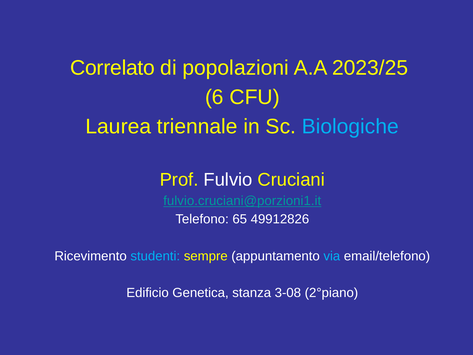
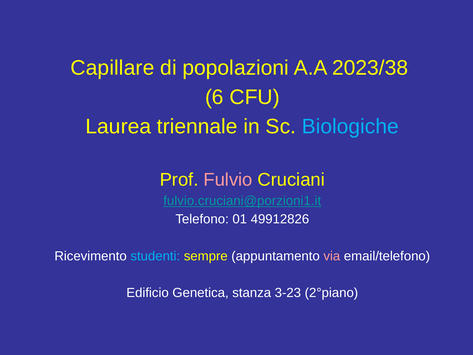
Correlato: Correlato -> Capillare (112, 68)
2023/25: 2023/25 -> 2023/38 (370, 68)
Fulvio colour: white -> pink (228, 180)
65: 65 -> 01 (240, 219)
via colour: light blue -> pink (332, 256)
3-08: 3-08 -> 3-23 (288, 293)
